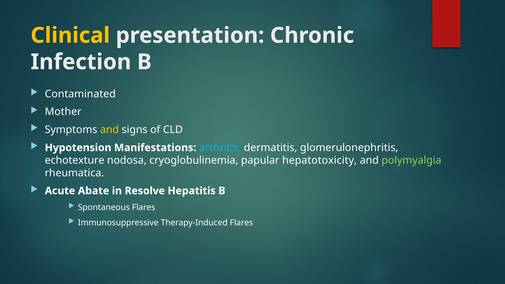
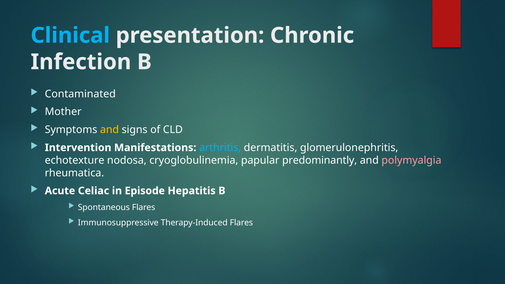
Clinical colour: yellow -> light blue (70, 35)
Hypotension: Hypotension -> Intervention (78, 148)
hepatotoxicity: hepatotoxicity -> predominantly (320, 160)
polymyalgia colour: light green -> pink (411, 160)
Abate: Abate -> Celiac (94, 191)
Resolve: Resolve -> Episode (145, 191)
